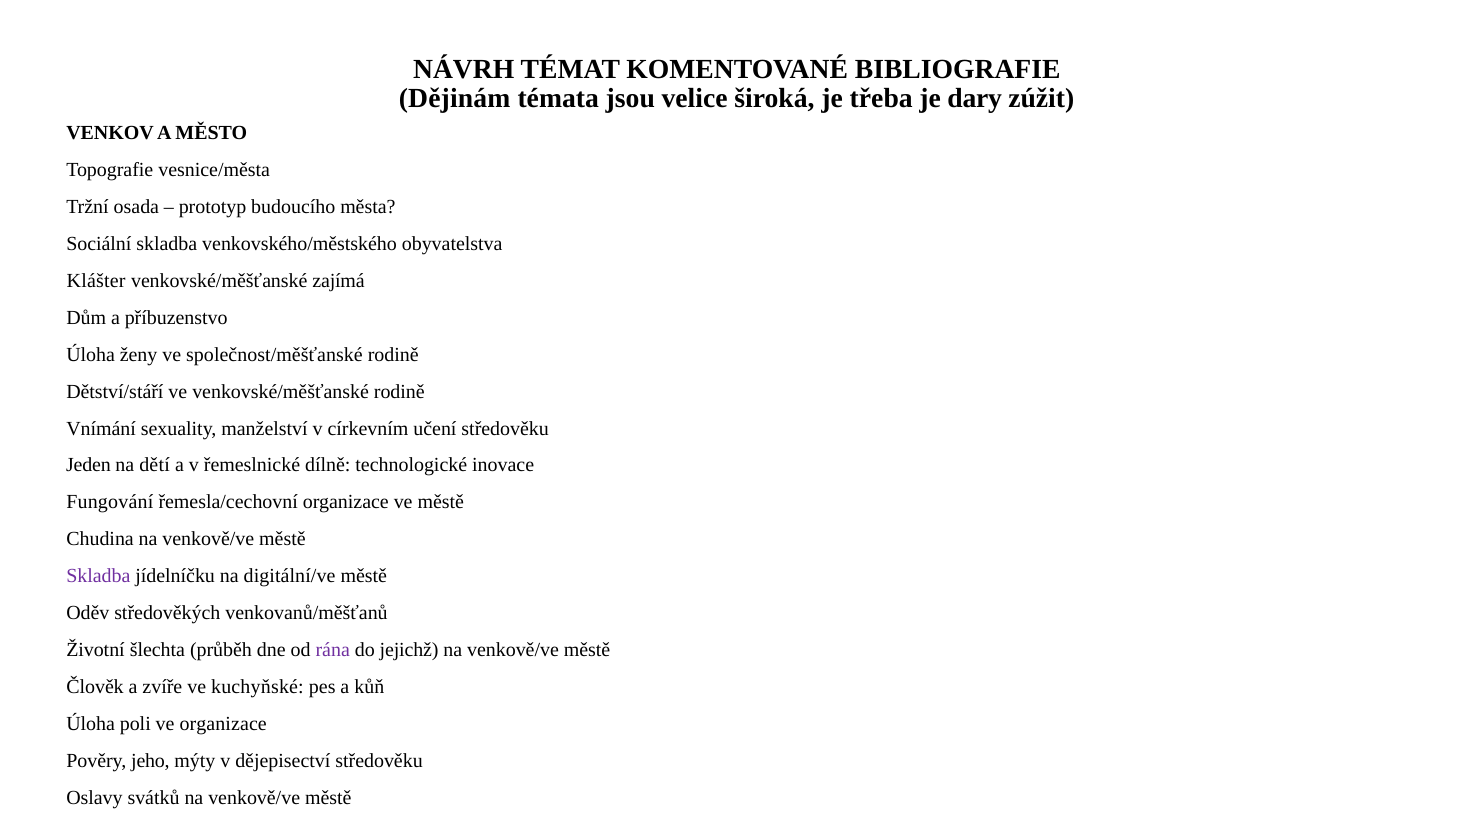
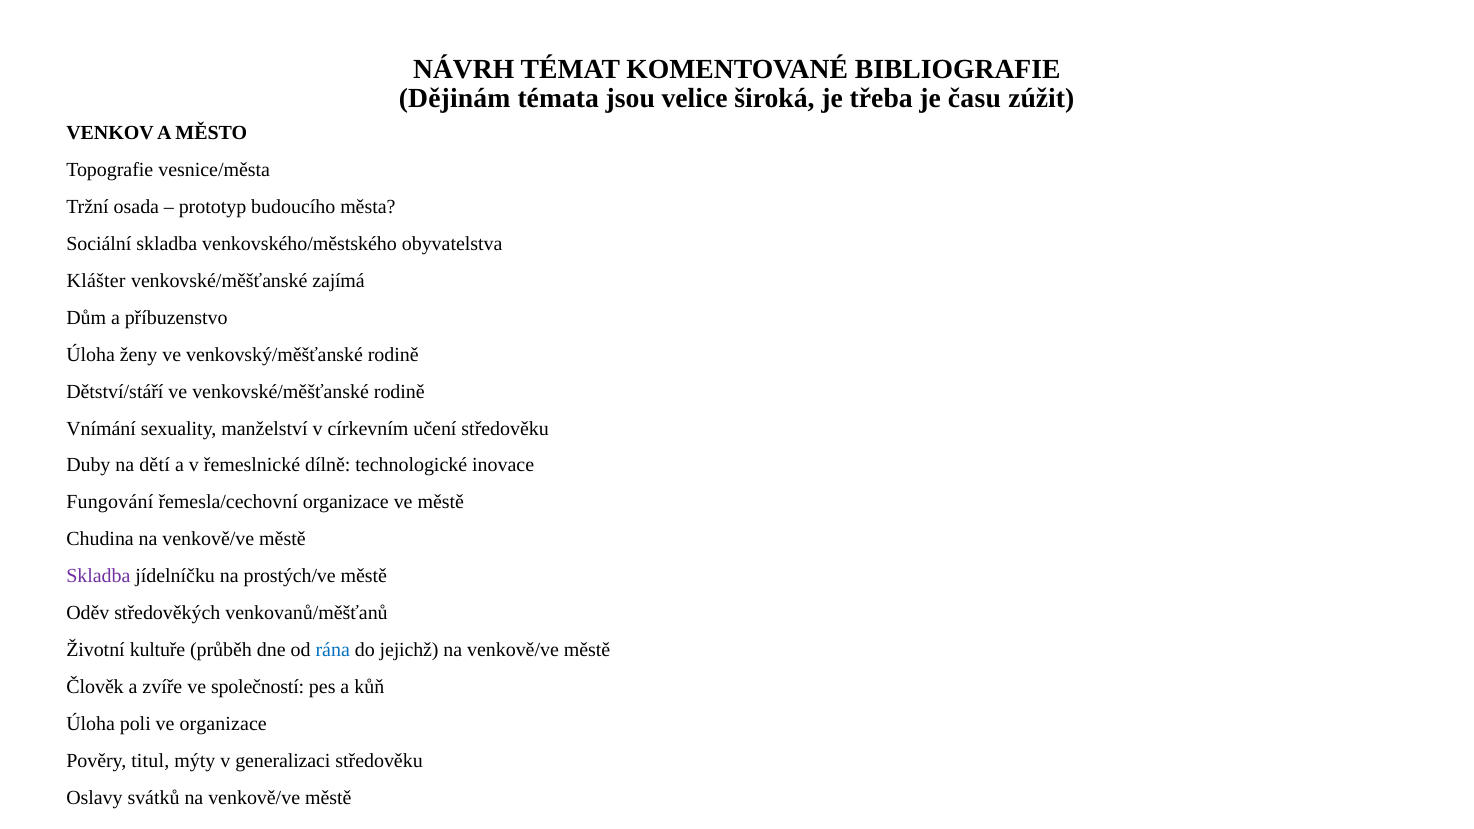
dary: dary -> času (974, 99)
společnost/měšťanské: společnost/měšťanské -> venkovský/měšťanské (275, 355)
Jeden: Jeden -> Duby (88, 465)
digitální/ve: digitální/ve -> prostých/ve (290, 576)
šlechta: šlechta -> kultuře (158, 650)
rána colour: purple -> blue (333, 650)
kuchyňské: kuchyňské -> společností (258, 687)
jeho: jeho -> titul (150, 761)
dějepisectví: dějepisectví -> generalizaci (283, 761)
